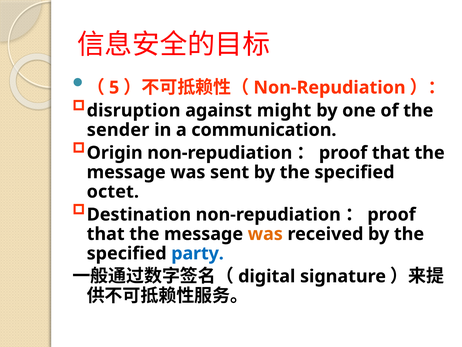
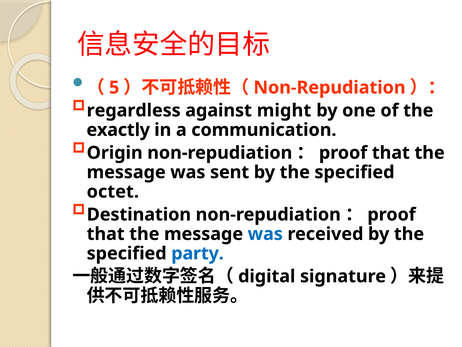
disruption: disruption -> regardless (134, 110)
sender: sender -> exactly (118, 130)
was colour: orange -> blue (265, 234)
